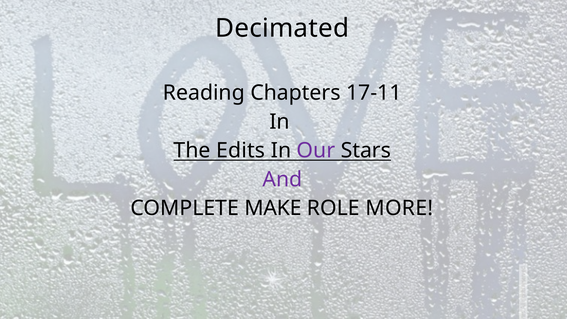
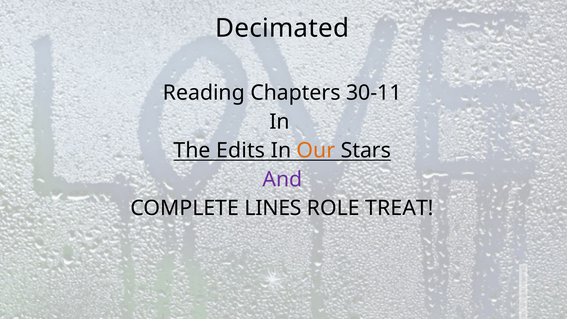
17-11: 17-11 -> 30-11 (374, 93)
Our colour: purple -> orange (316, 151)
MAKE: MAKE -> LINES (273, 208)
MORE: MORE -> TREAT (399, 208)
